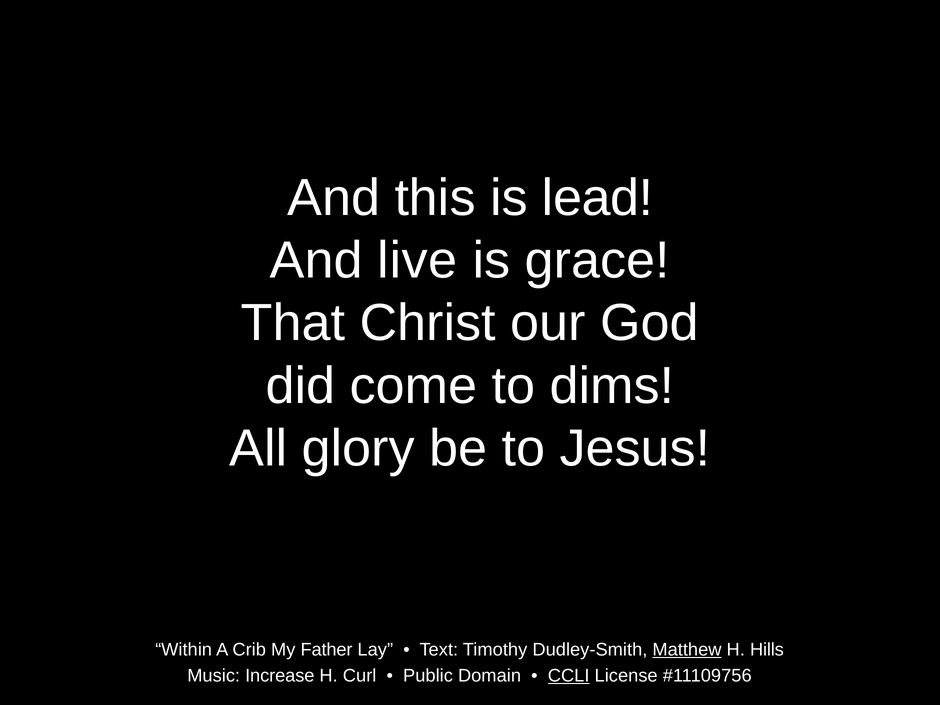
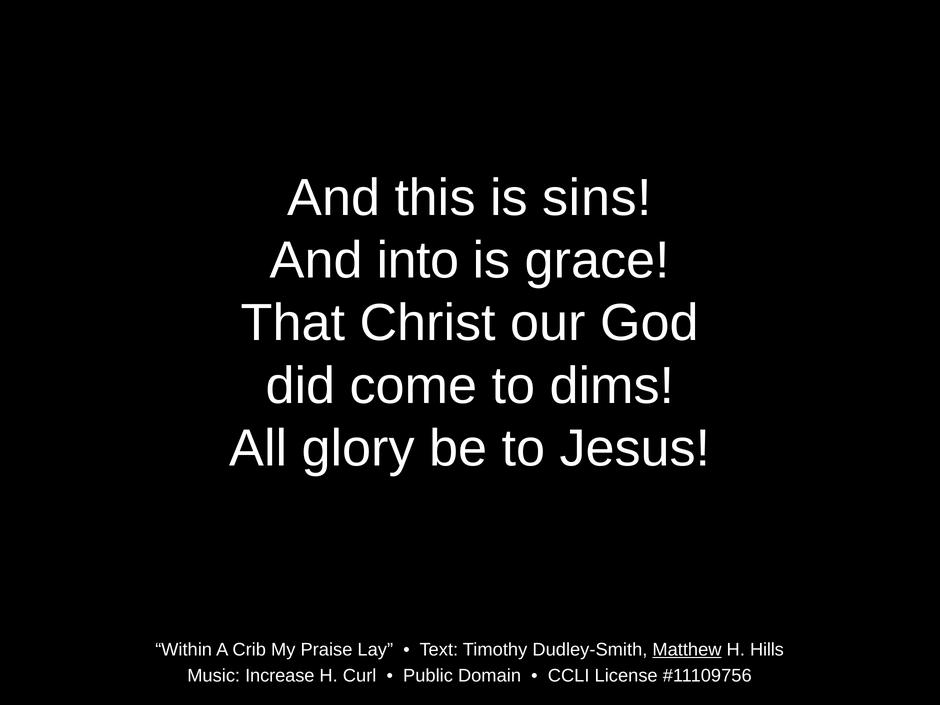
lead: lead -> sins (597, 198)
live: live -> into (418, 261)
Father: Father -> Praise (326, 650)
CCLI underline: present -> none (569, 676)
